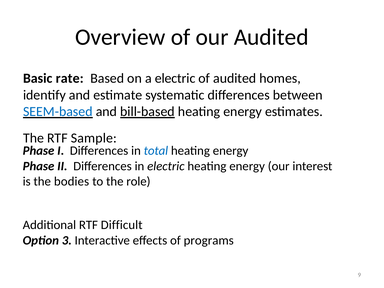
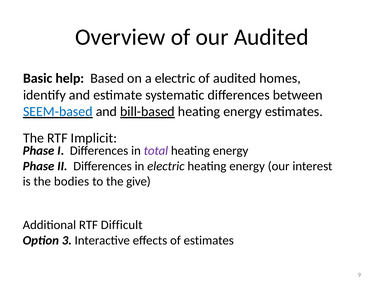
rate: rate -> help (70, 78)
Sample: Sample -> Implicit (94, 138)
total colour: blue -> purple (156, 151)
role: role -> give (138, 181)
of programs: programs -> estimates (209, 240)
